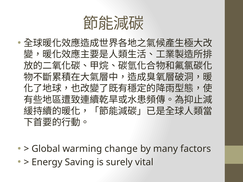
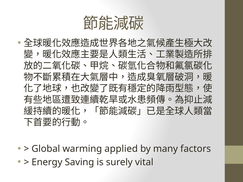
change: change -> applied (121, 149)
